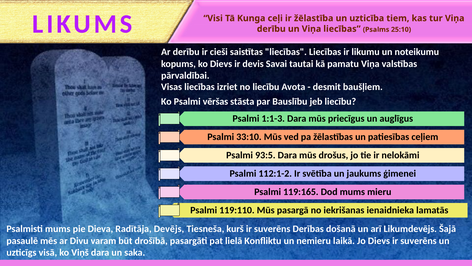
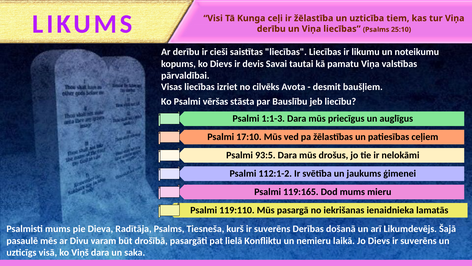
no liecību: liecību -> cilvēks (266, 87)
33:10: 33:10 -> 17:10 (249, 137)
Radītāja Devējs: Devējs -> Psalms (169, 229)
